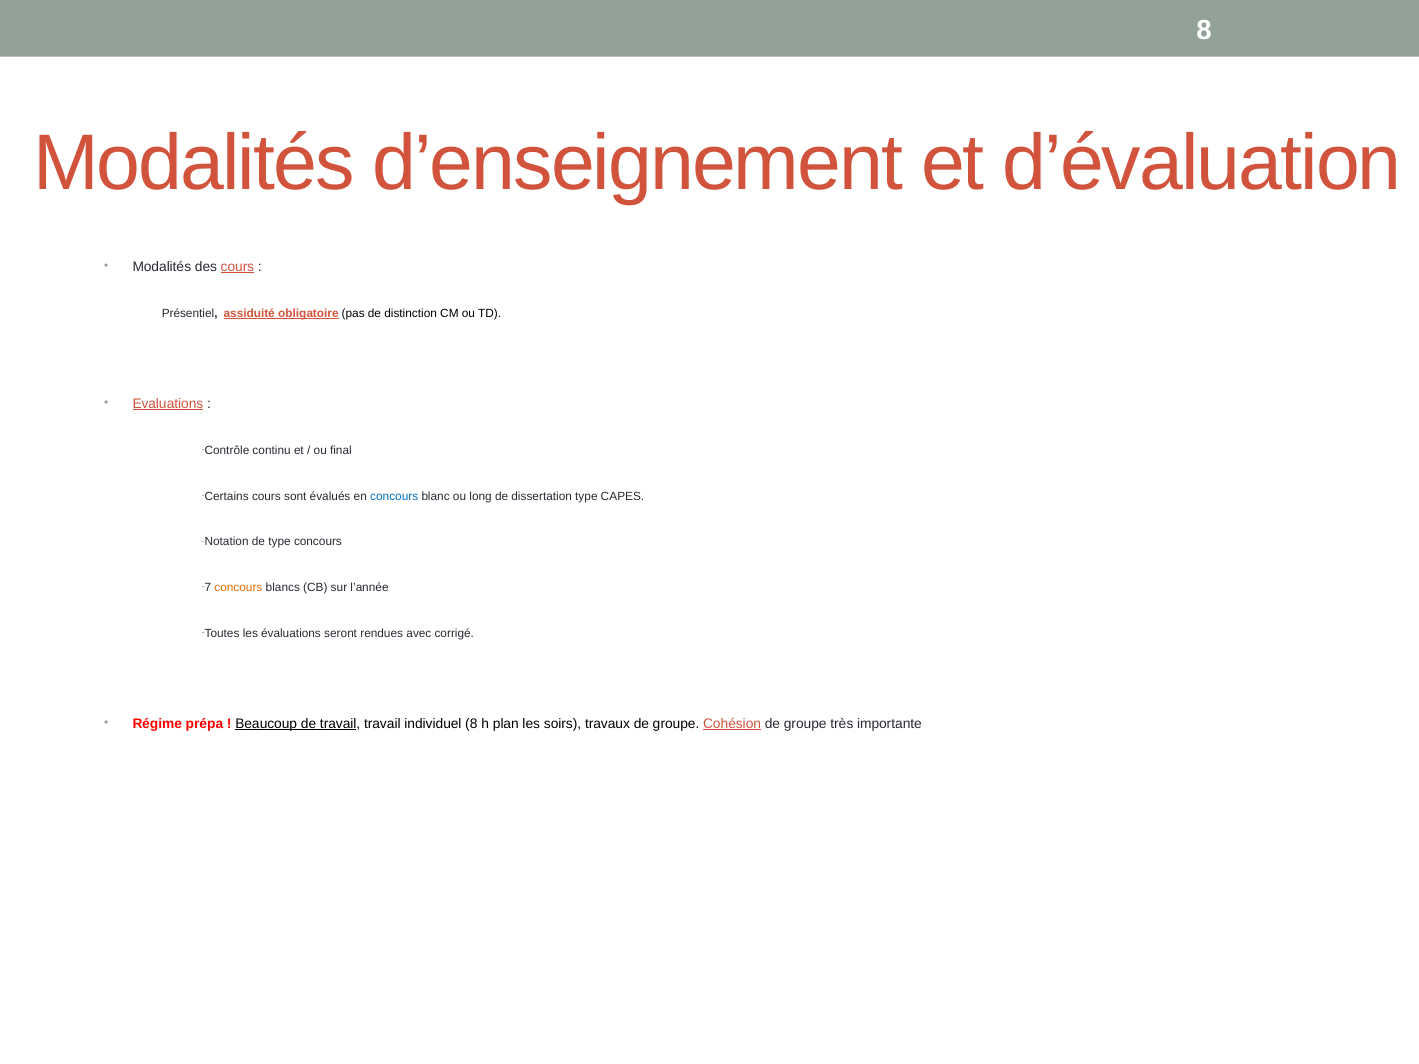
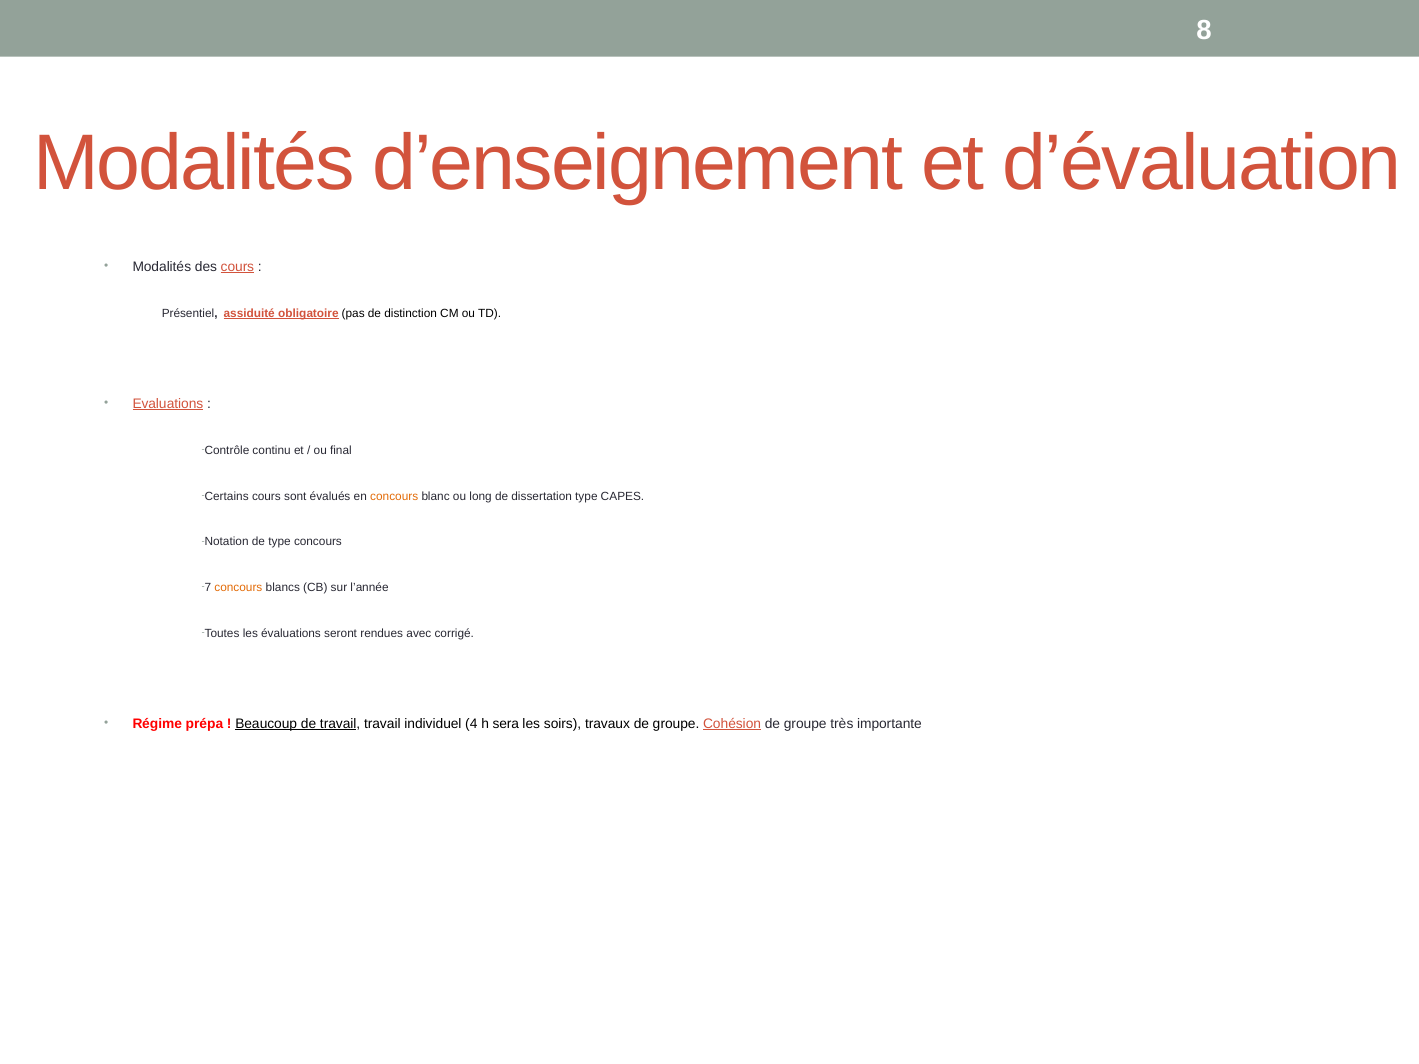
concours colour: blue -> orange (394, 496)
individuel 8: 8 -> 4 (471, 724)
plan: plan -> sera (506, 724)
